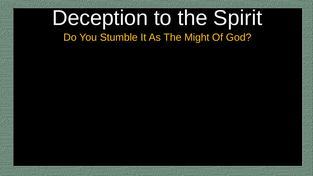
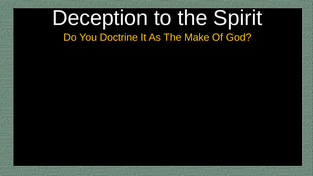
Stumble: Stumble -> Doctrine (119, 38)
Might: Might -> Make (197, 38)
